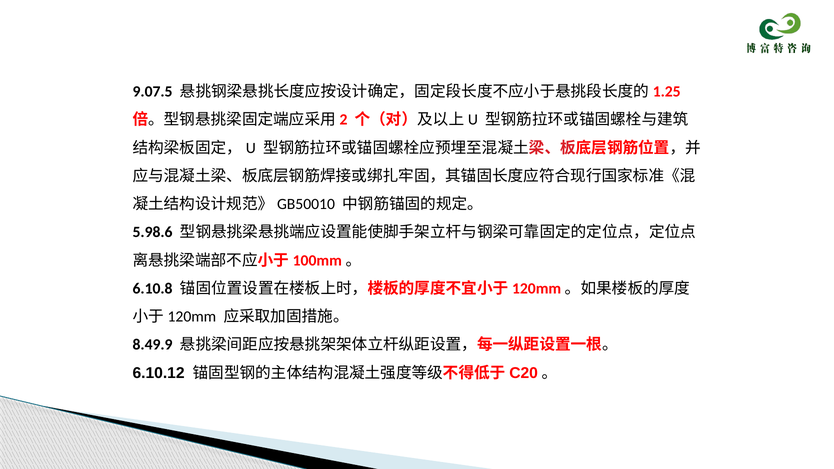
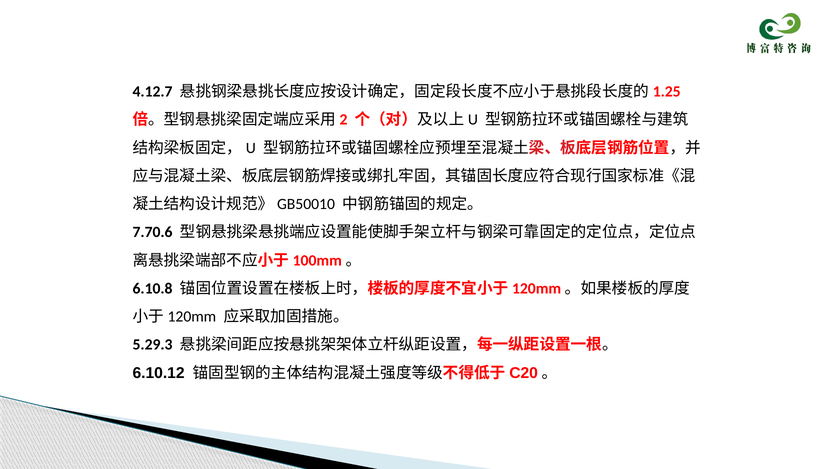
9.07.5: 9.07.5 -> 4.12.7 (153, 92)
5.98.6: 5.98.6 -> 7.70.6 (153, 232)
8.49.9: 8.49.9 -> 5.29.3 (153, 345)
